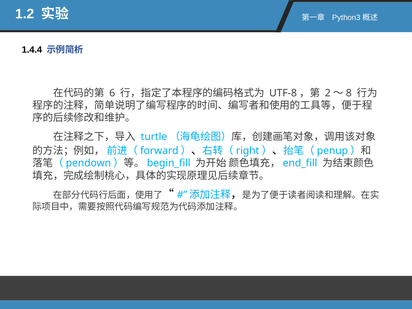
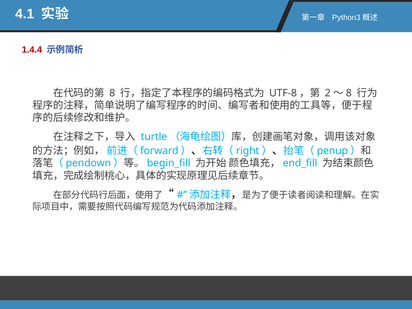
1.2: 1.2 -> 4.1 (25, 14)
1.4.4 colour: black -> red (32, 50)
6: 6 -> 8 (112, 93)
